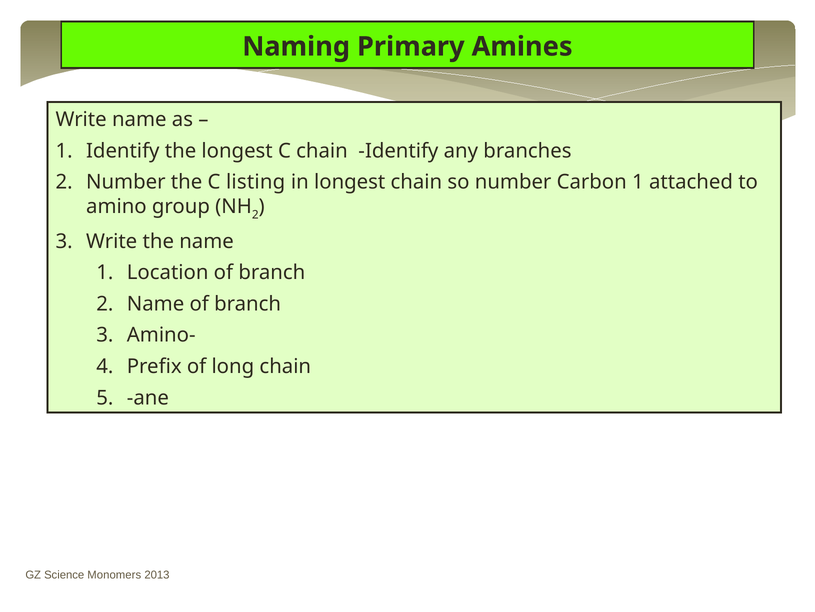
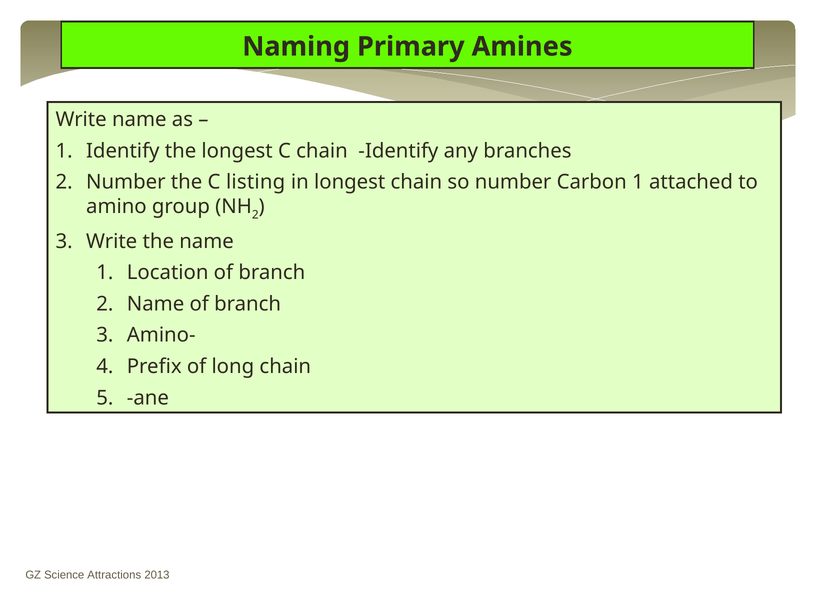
Monomers: Monomers -> Attractions (114, 574)
